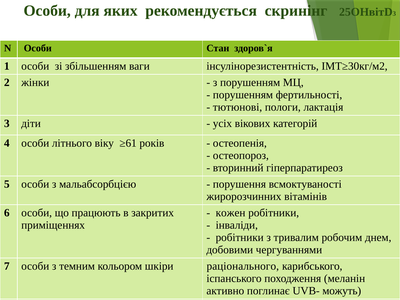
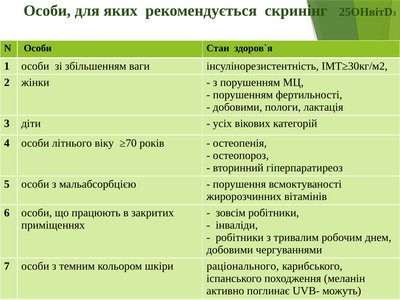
тютюнові: тютюнові -> добовими (238, 107)
≥61: ≥61 -> ≥70 (128, 143)
кожен: кожен -> зовсім (231, 213)
